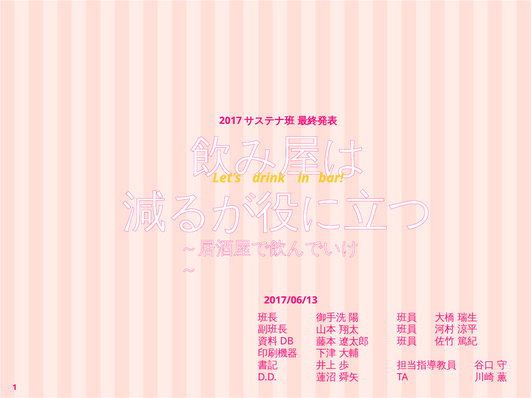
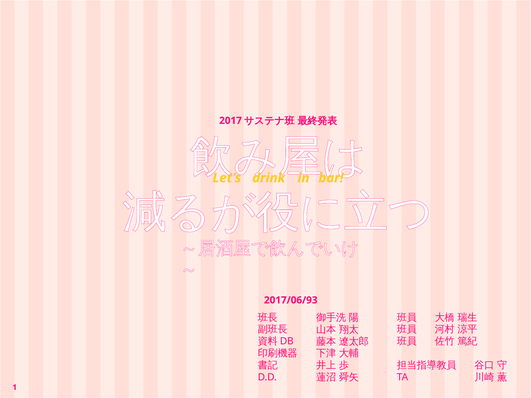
2017/06/13: 2017/06/13 -> 2017/06/93 (291, 300)
